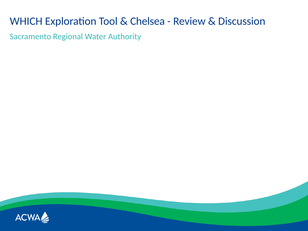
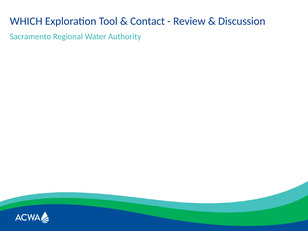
Chelsea: Chelsea -> Contact (148, 21)
